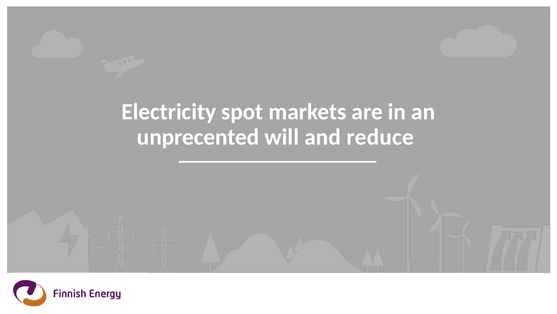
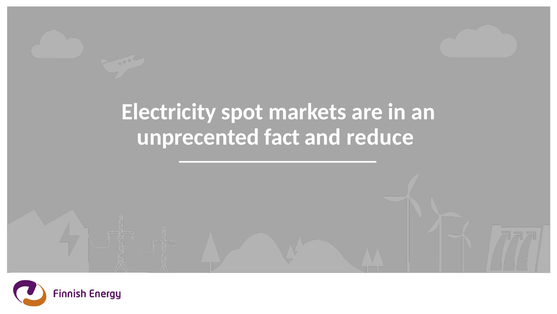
will: will -> fact (282, 137)
